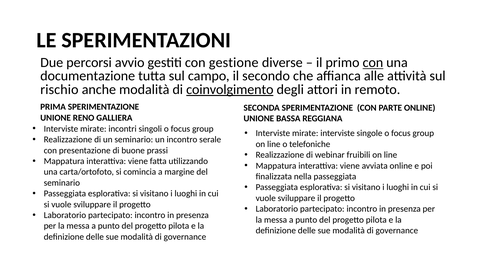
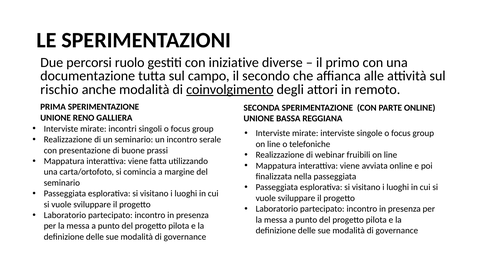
avvio: avvio -> ruolo (130, 63)
gestione: gestione -> iniziative (234, 63)
con underline: present -> none (373, 63)
